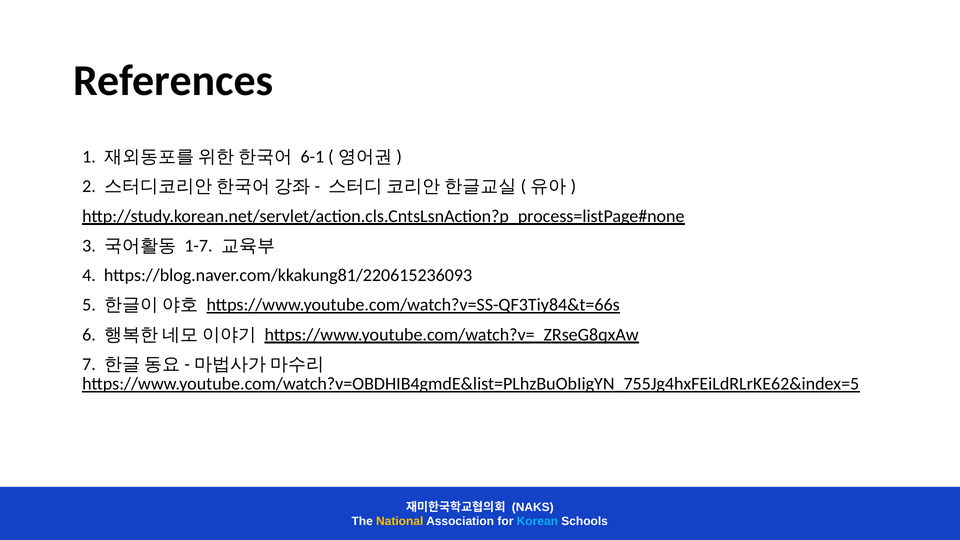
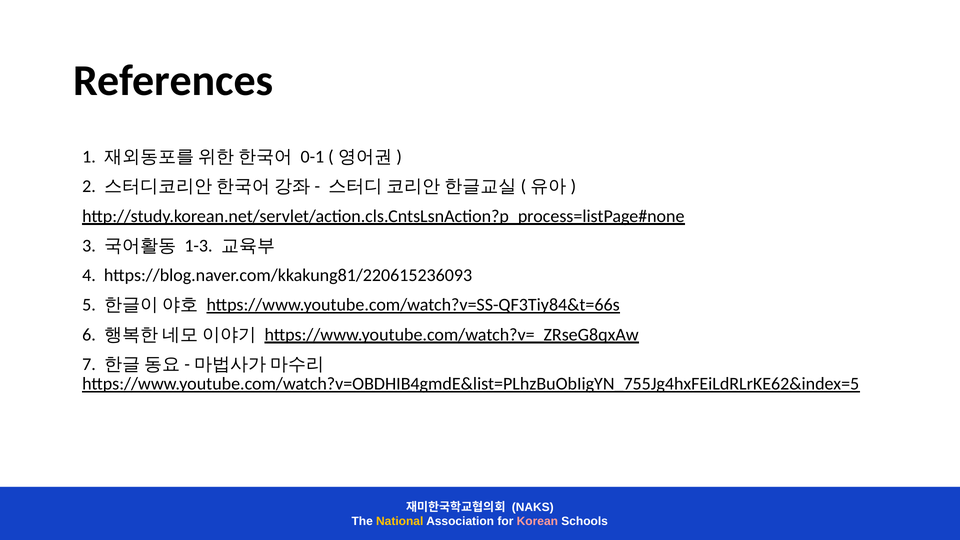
6-1: 6-1 -> 0-1 (312, 157)
1-7: 1-7 -> 1-3 (199, 246)
Korean colour: light blue -> pink (537, 521)
